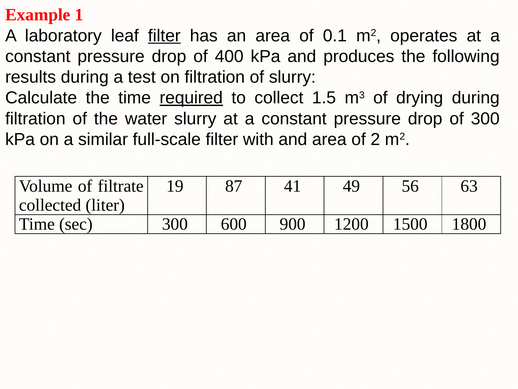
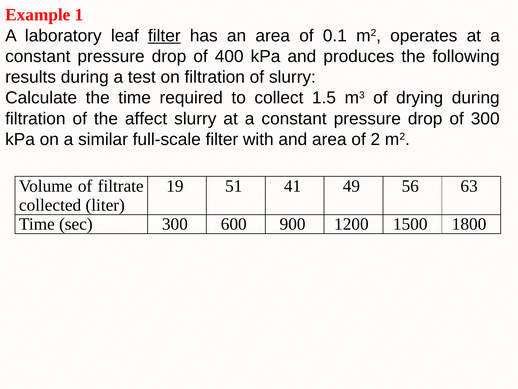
required underline: present -> none (191, 98)
water: water -> affect (146, 118)
87: 87 -> 51 (234, 186)
